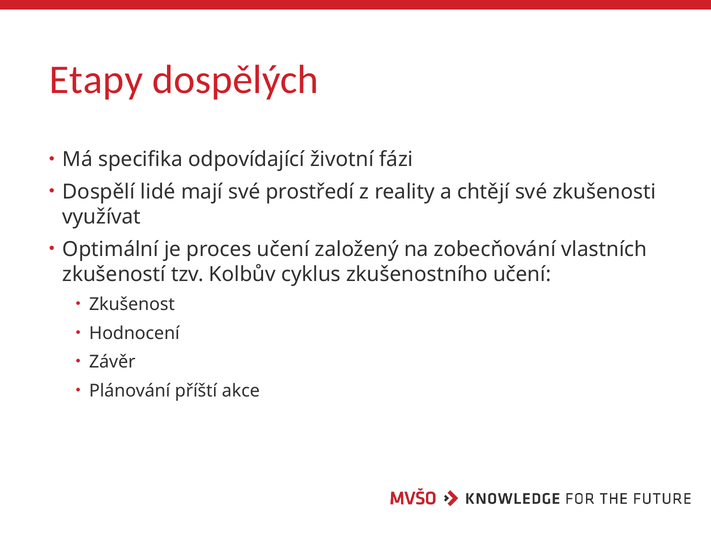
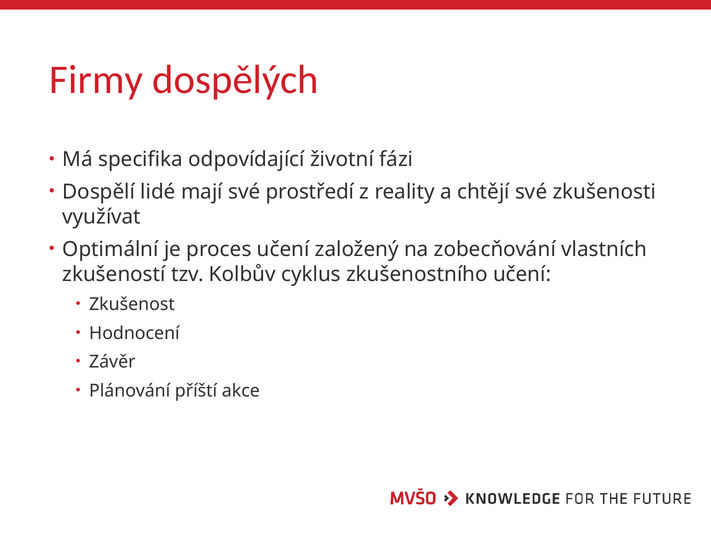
Etapy: Etapy -> Firmy (96, 80)
